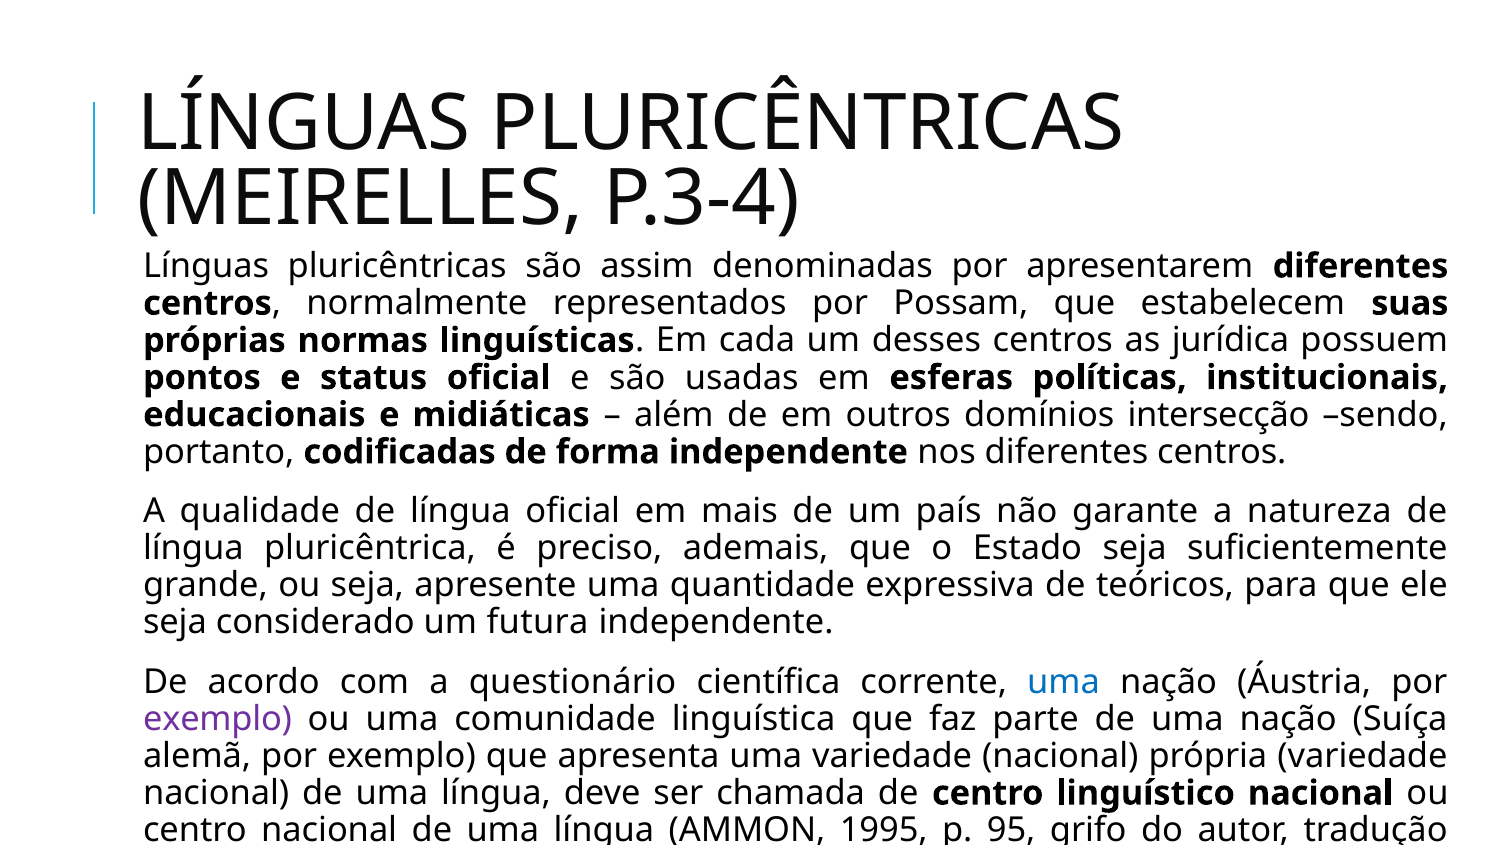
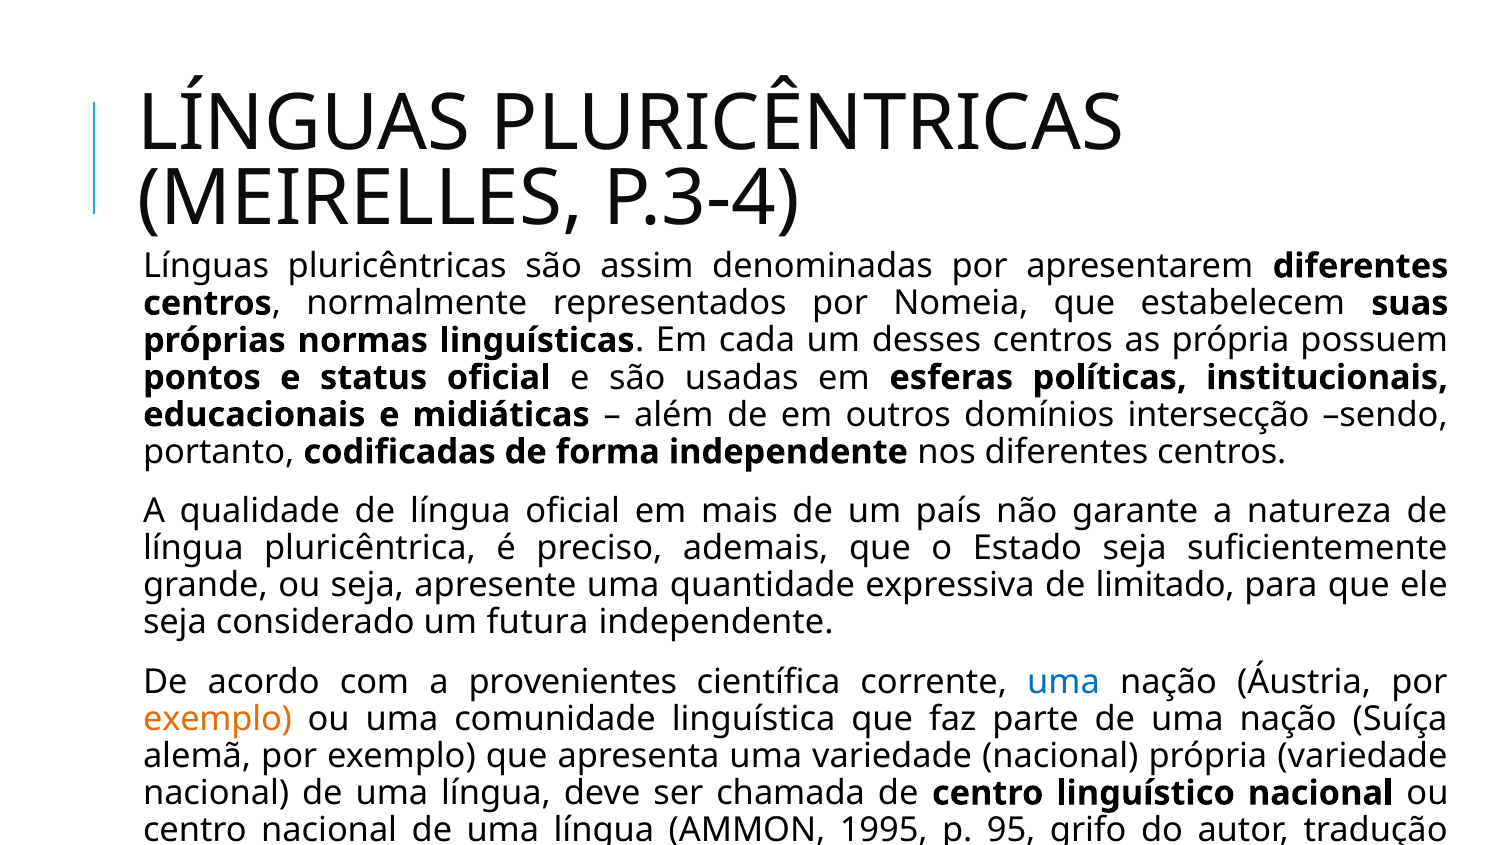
Possam: Possam -> Nomeia (961, 303)
as jurídica: jurídica -> própria (1231, 340)
teóricos: teóricos -> limitado (1165, 585)
questionário: questionário -> provenientes (573, 682)
exemplo colour: purple -> orange (218, 719)
